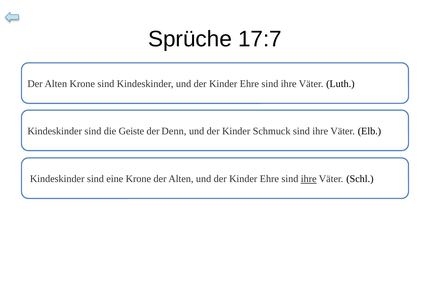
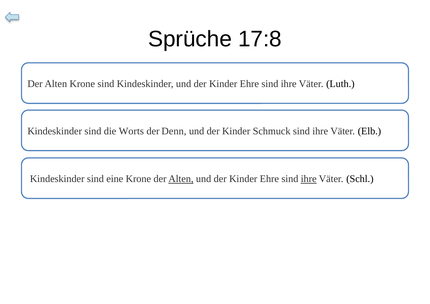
17:7: 17:7 -> 17:8 (260, 39)
Geiste: Geiste -> Worts (131, 131)
Alten underline: none -> present (181, 179)
